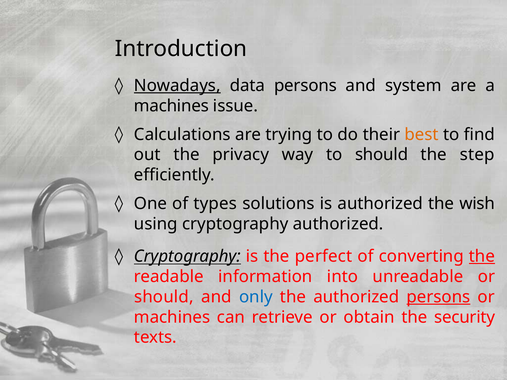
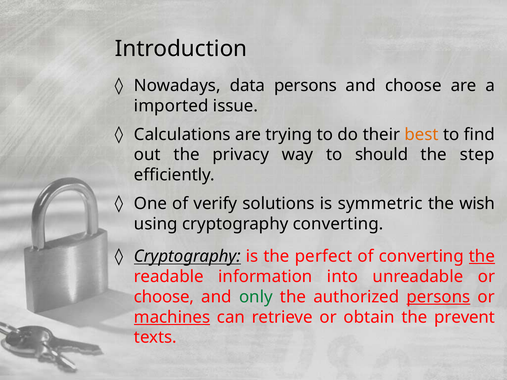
Nowadays underline: present -> none (177, 86)
and system: system -> choose (413, 86)
machines: machines -> imported (171, 106)
types: types -> verify (215, 204)
is authorized: authorized -> symmetric (380, 204)
cryptography authorized: authorized -> converting (338, 224)
should: should -> choose (164, 297)
only colour: blue -> green (256, 297)
machines underline: none -> present (172, 317)
security: security -> prevent (465, 317)
